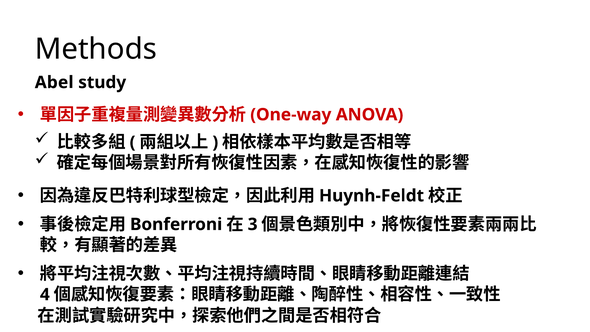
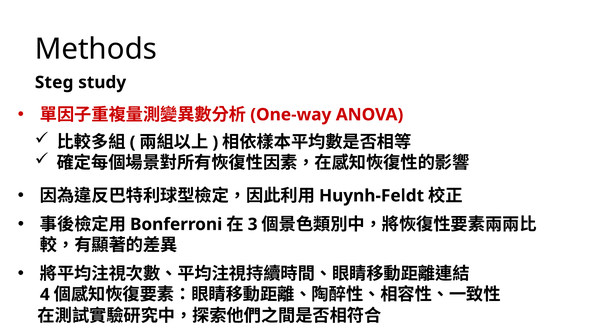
Abel: Abel -> Steg (54, 82)
